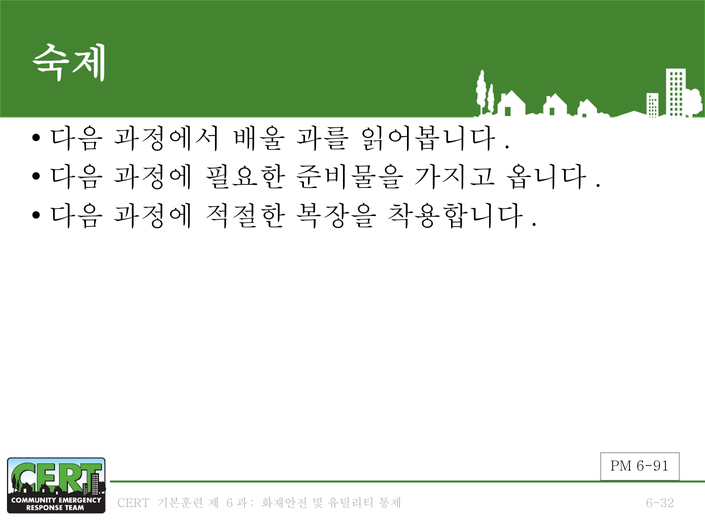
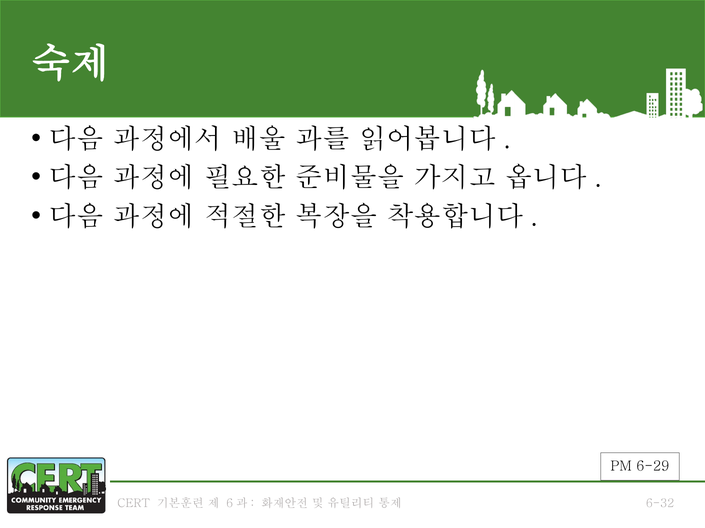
6-91: 6-91 -> 6-29 (653, 467)
